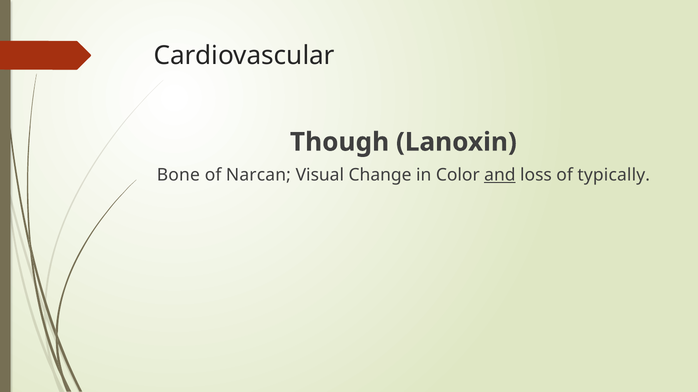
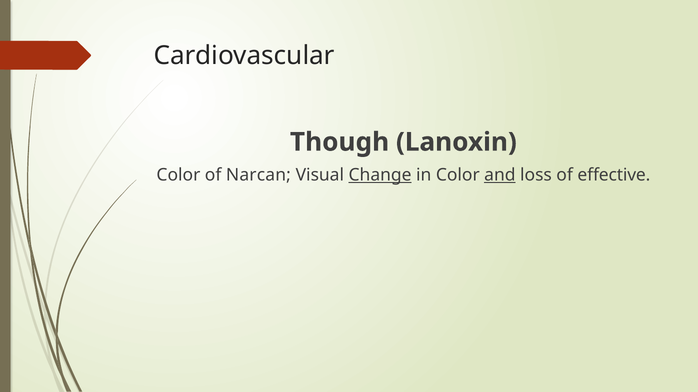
Bone: Bone -> Color (178, 175)
Change underline: none -> present (380, 175)
typically: typically -> effective (614, 175)
